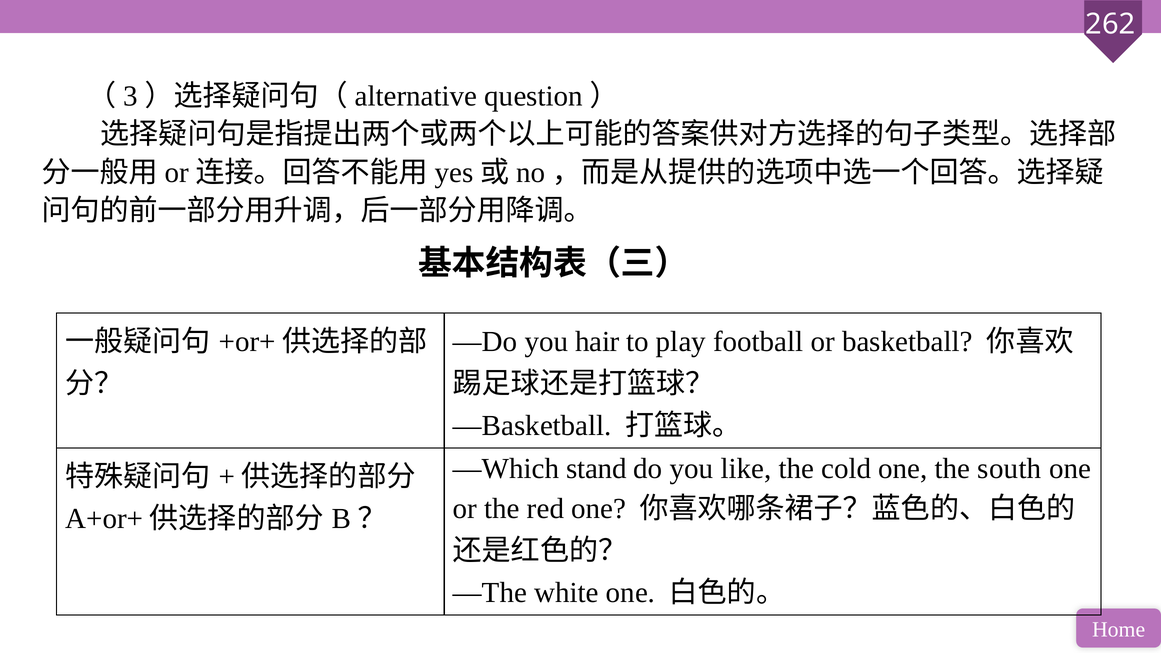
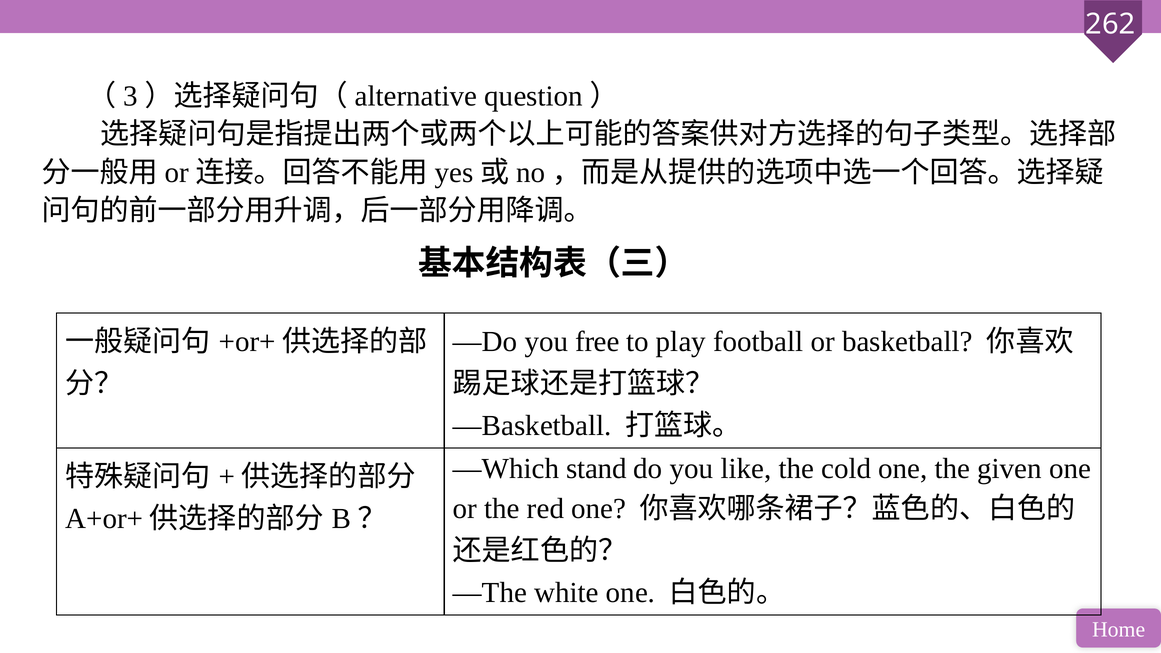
hair: hair -> free (597, 342)
south: south -> given (1010, 469)
